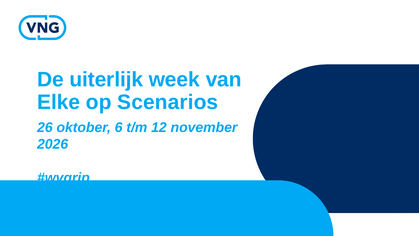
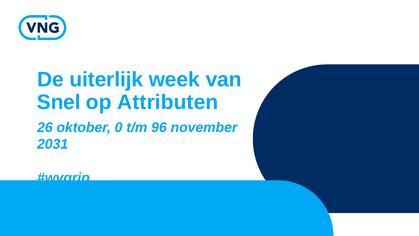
Elke: Elke -> Snel (59, 102)
Scenarios: Scenarios -> Attributen (168, 102)
6: 6 -> 0 (119, 127)
12: 12 -> 96 (159, 127)
2026: 2026 -> 2031 (53, 144)
